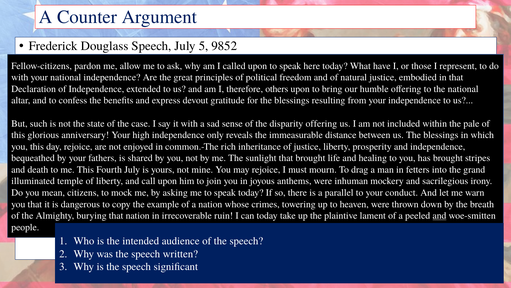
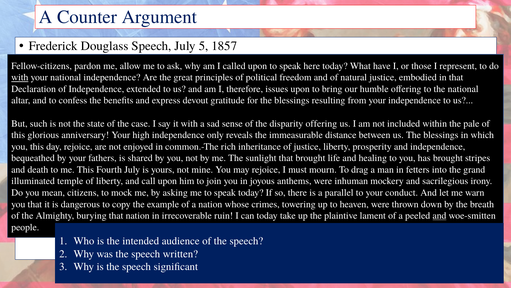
9852: 9852 -> 1857 (224, 46)
with underline: none -> present (20, 77)
others: others -> issues (277, 89)
